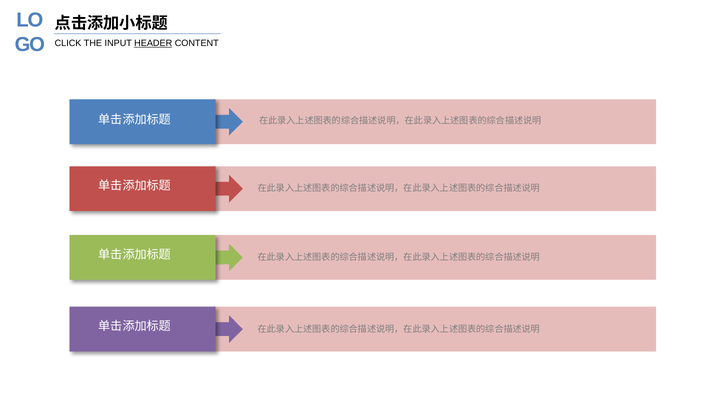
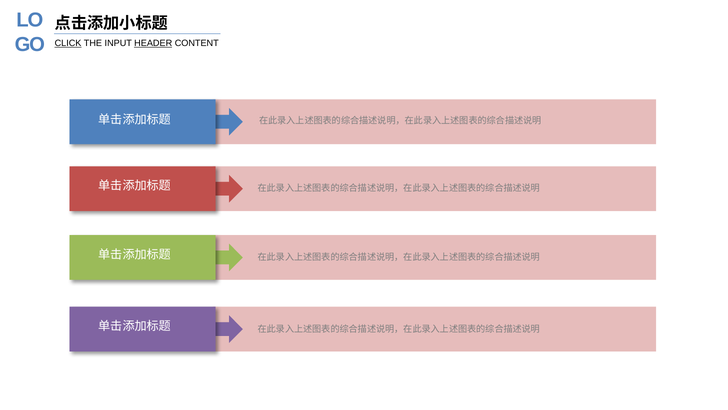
CLICK underline: none -> present (68, 43)
